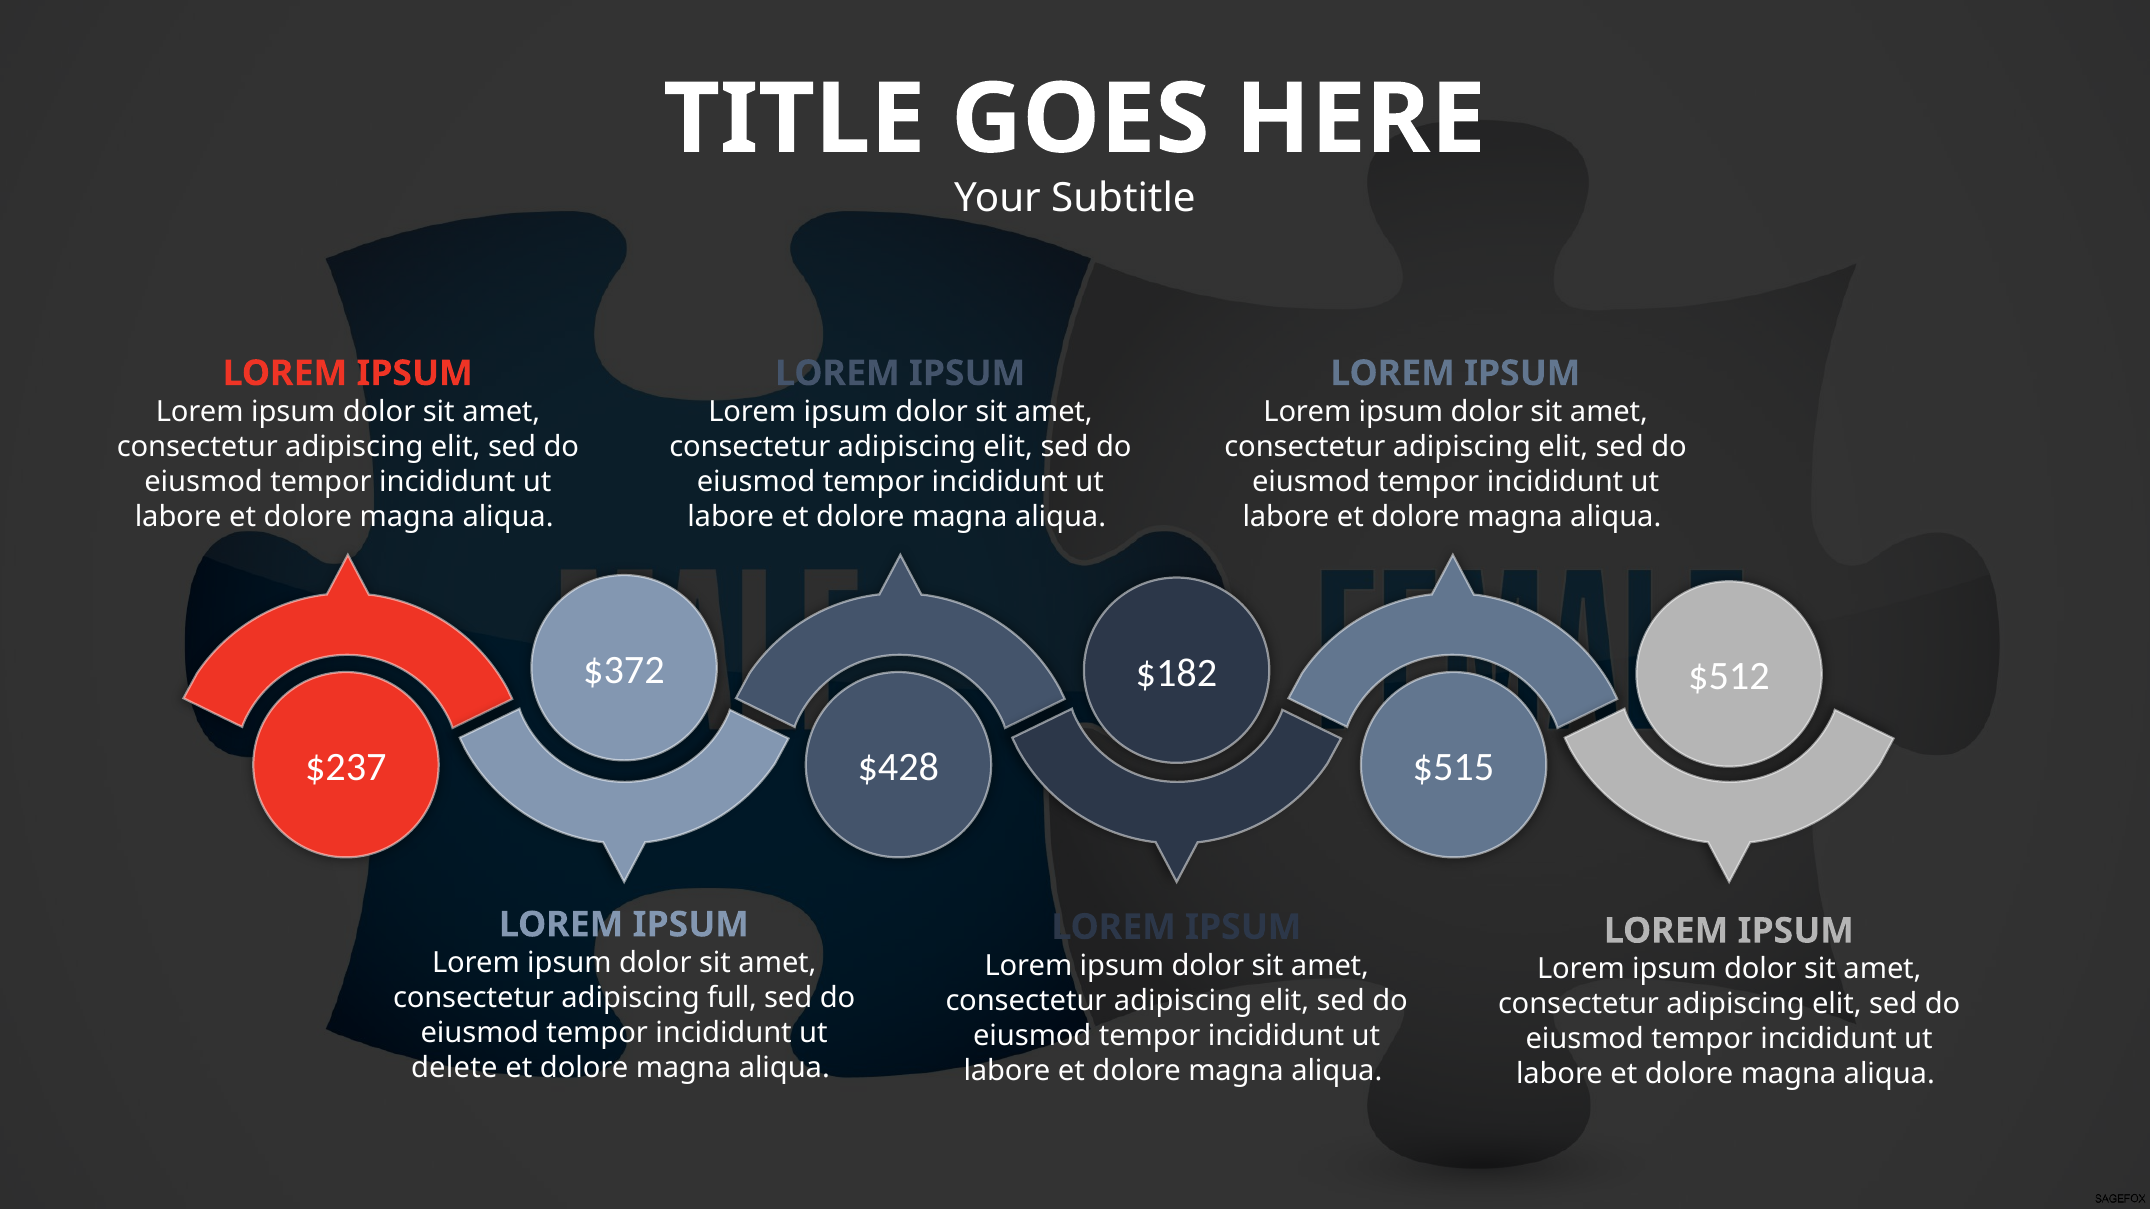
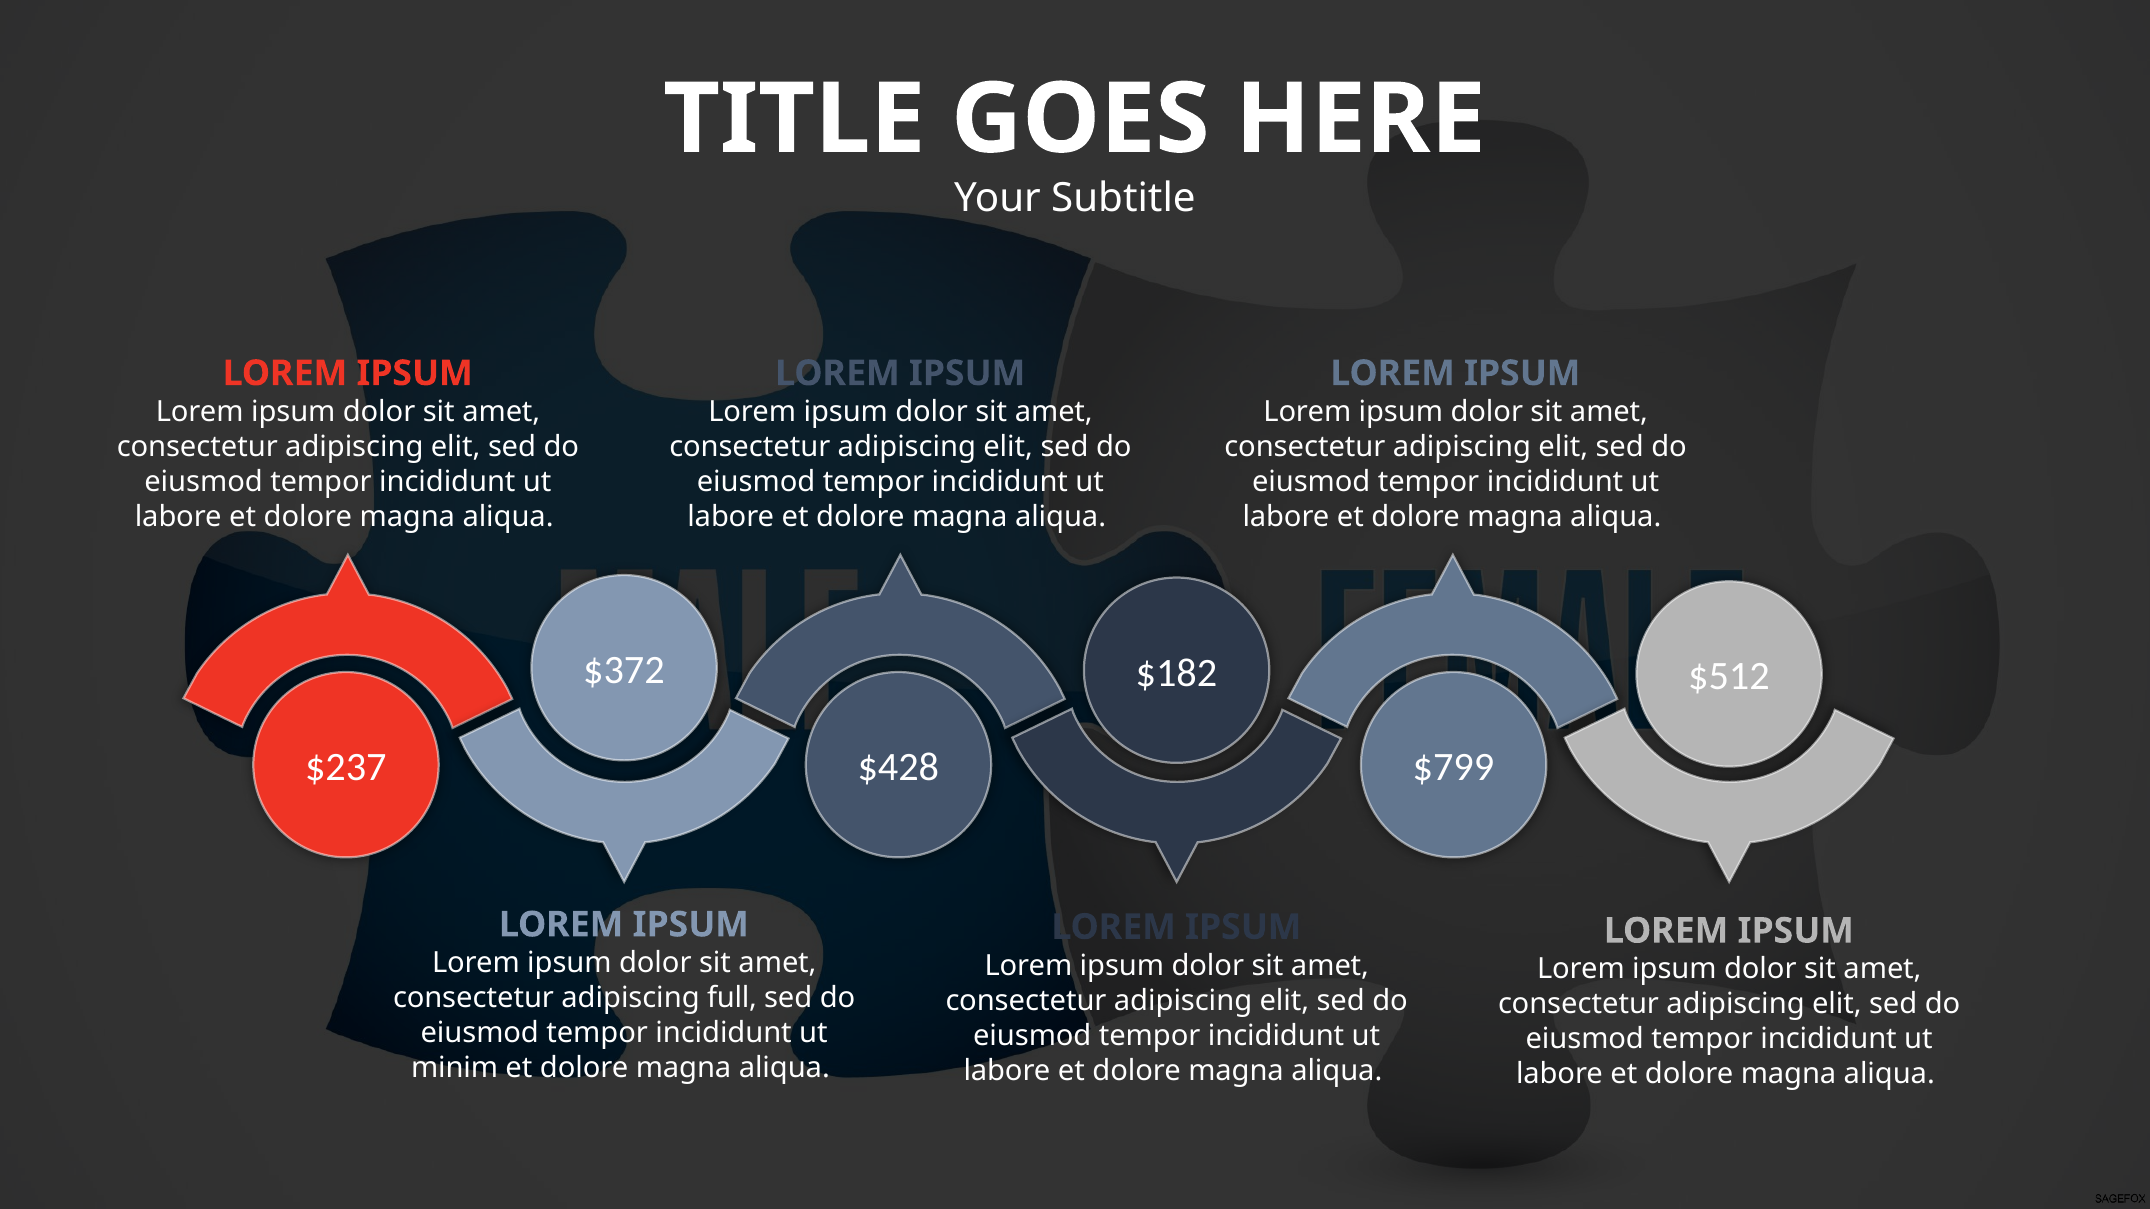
$515: $515 -> $799 (1453, 768)
delete: delete -> minim (455, 1068)
